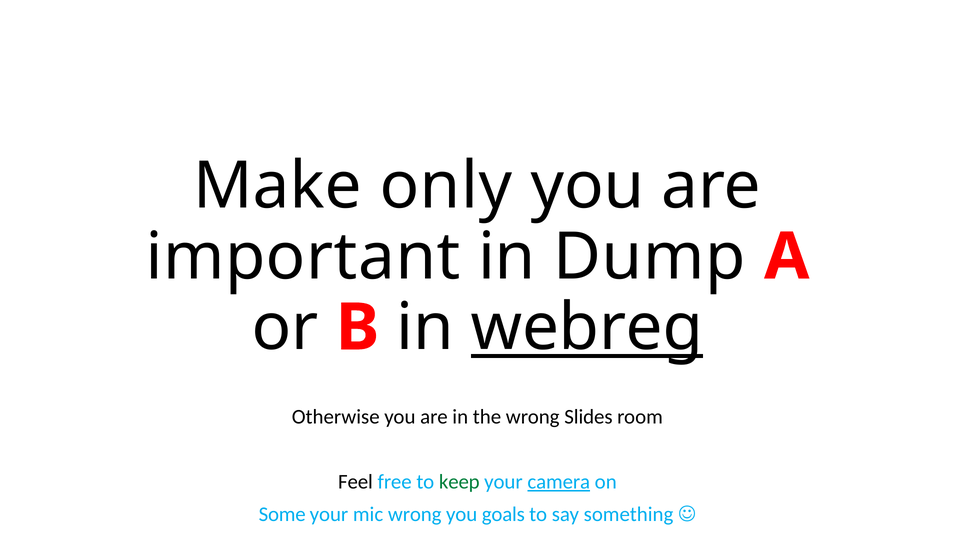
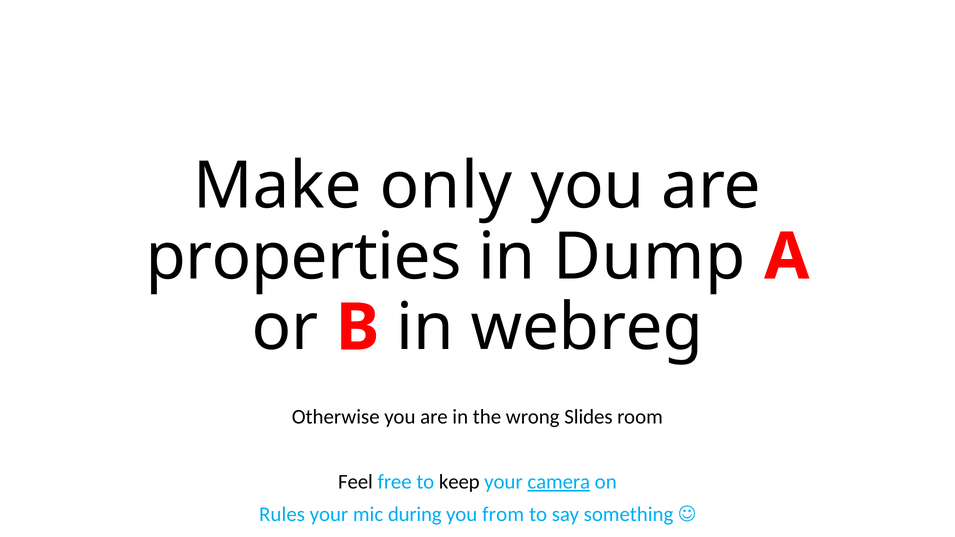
important: important -> properties (304, 257)
webreg underline: present -> none (587, 328)
keep colour: green -> black (459, 482)
Some: Some -> Rules (282, 514)
mic wrong: wrong -> during (415, 514)
goals: goals -> from (503, 514)
